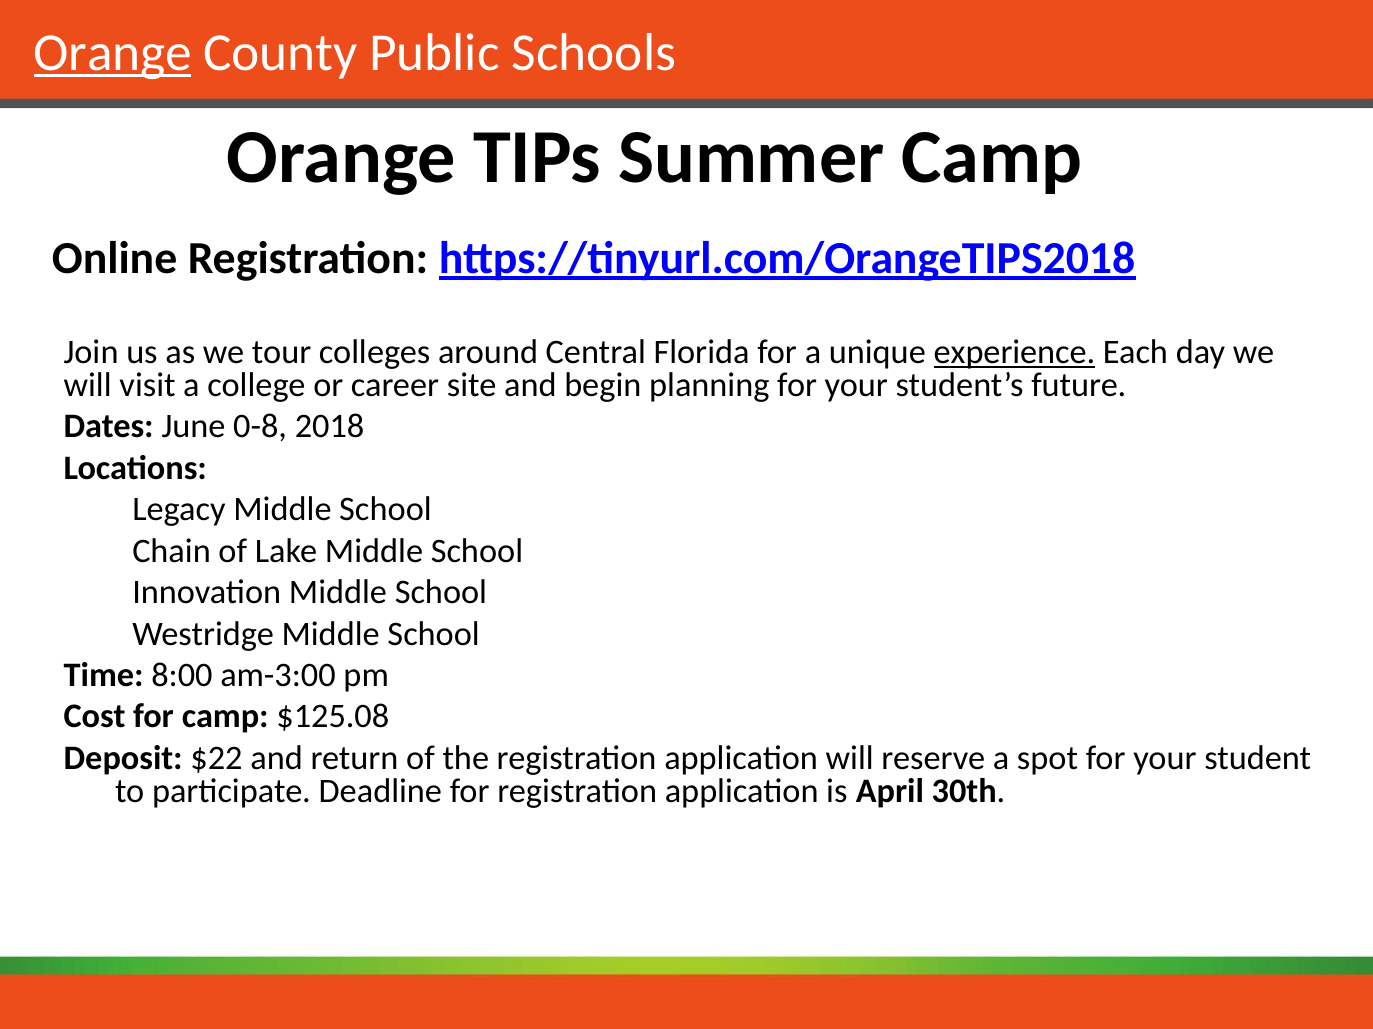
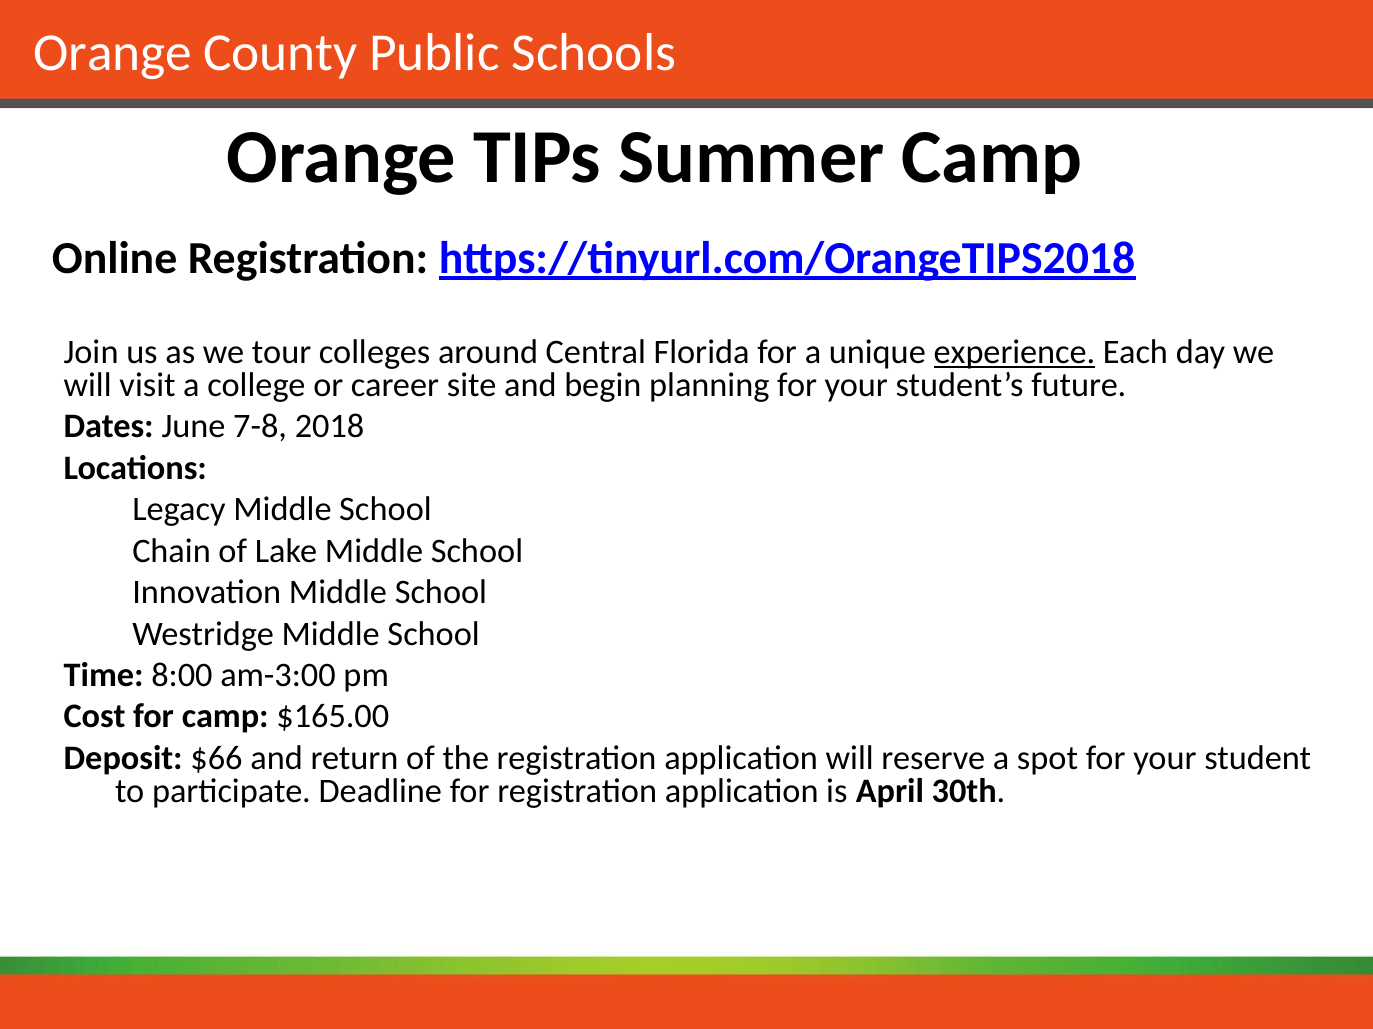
Orange underline: present -> none (113, 53)
0-8: 0-8 -> 7-8 (260, 427)
$125.08: $125.08 -> $165.00 (333, 717)
$22: $22 -> $66 (217, 759)
